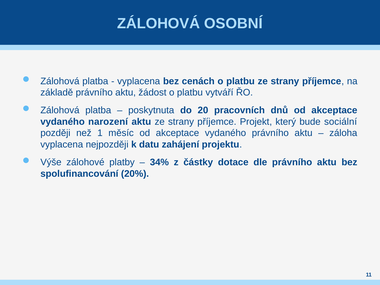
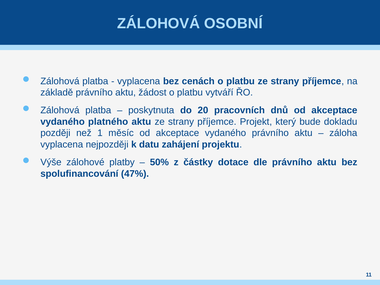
narození: narození -> platného (108, 122)
sociální: sociální -> dokladu (341, 122)
34%: 34% -> 50% (159, 162)
20%: 20% -> 47% (135, 174)
